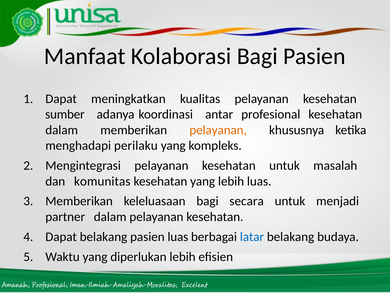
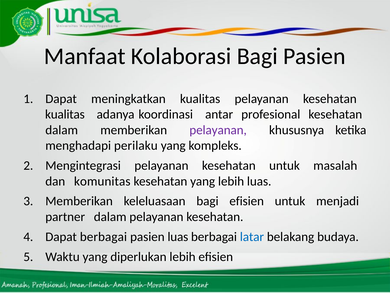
sumber: sumber -> kualitas (65, 114)
pelayanan colour: orange -> purple (218, 130)
bagi secara: secara -> efisien (247, 201)
Dapat belakang: belakang -> berbagai (103, 236)
